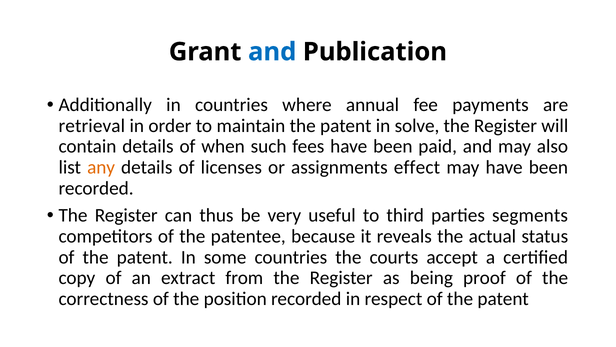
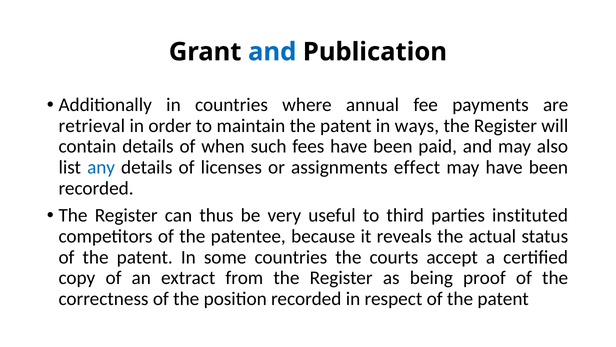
solve: solve -> ways (417, 126)
any colour: orange -> blue (101, 167)
segments: segments -> instituted (530, 215)
